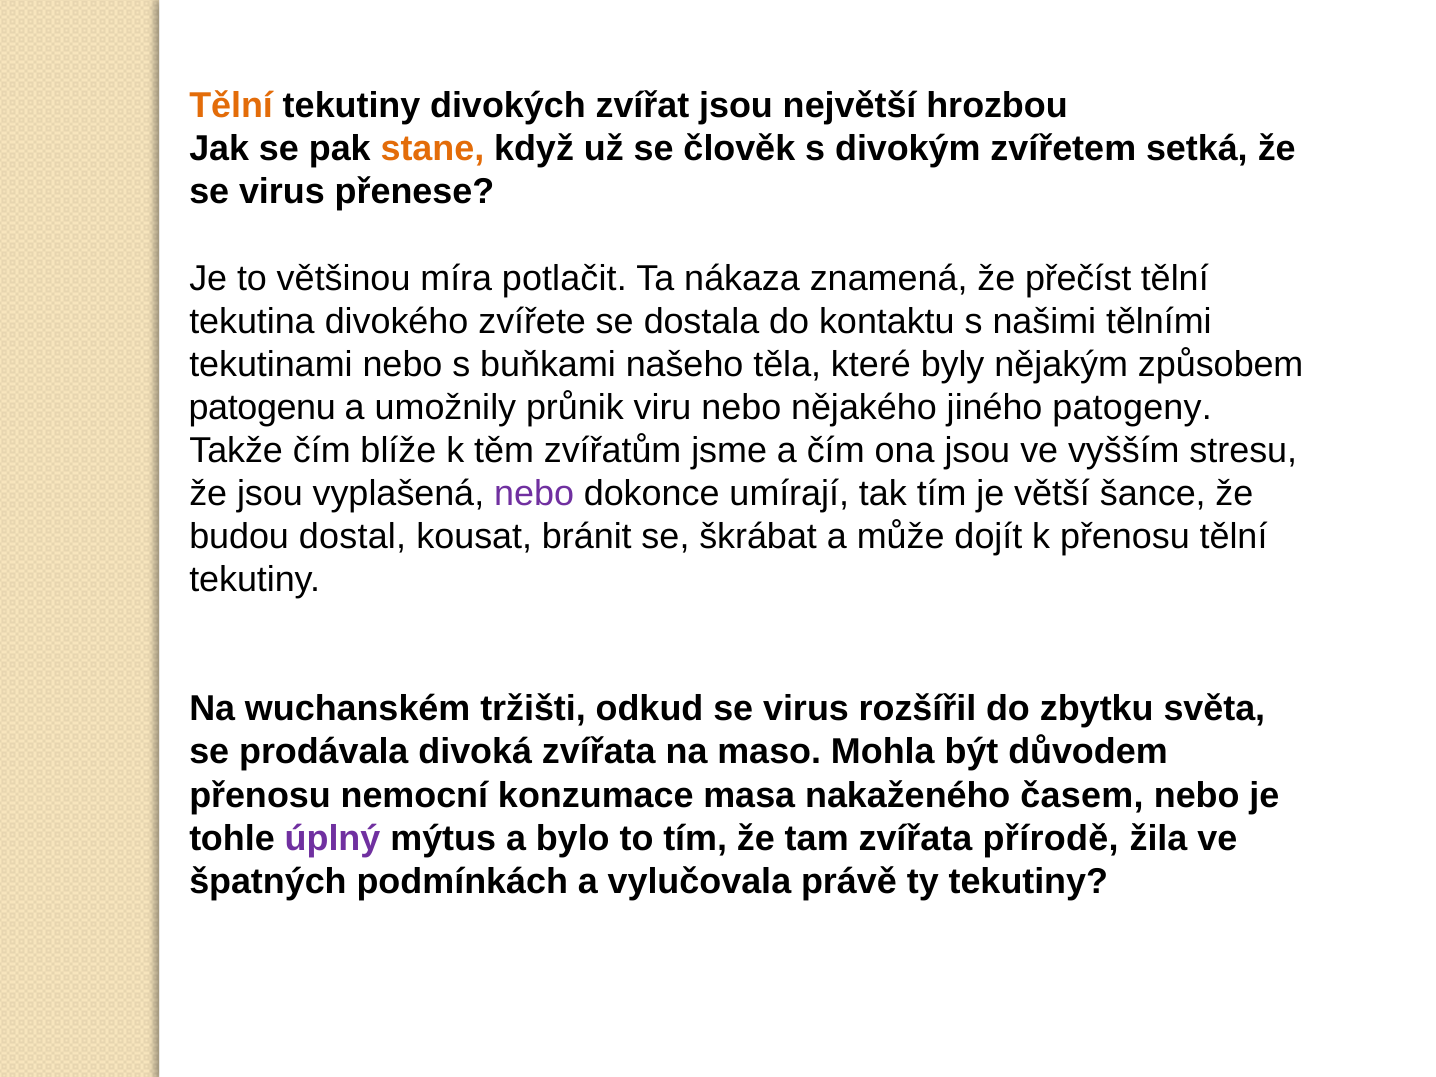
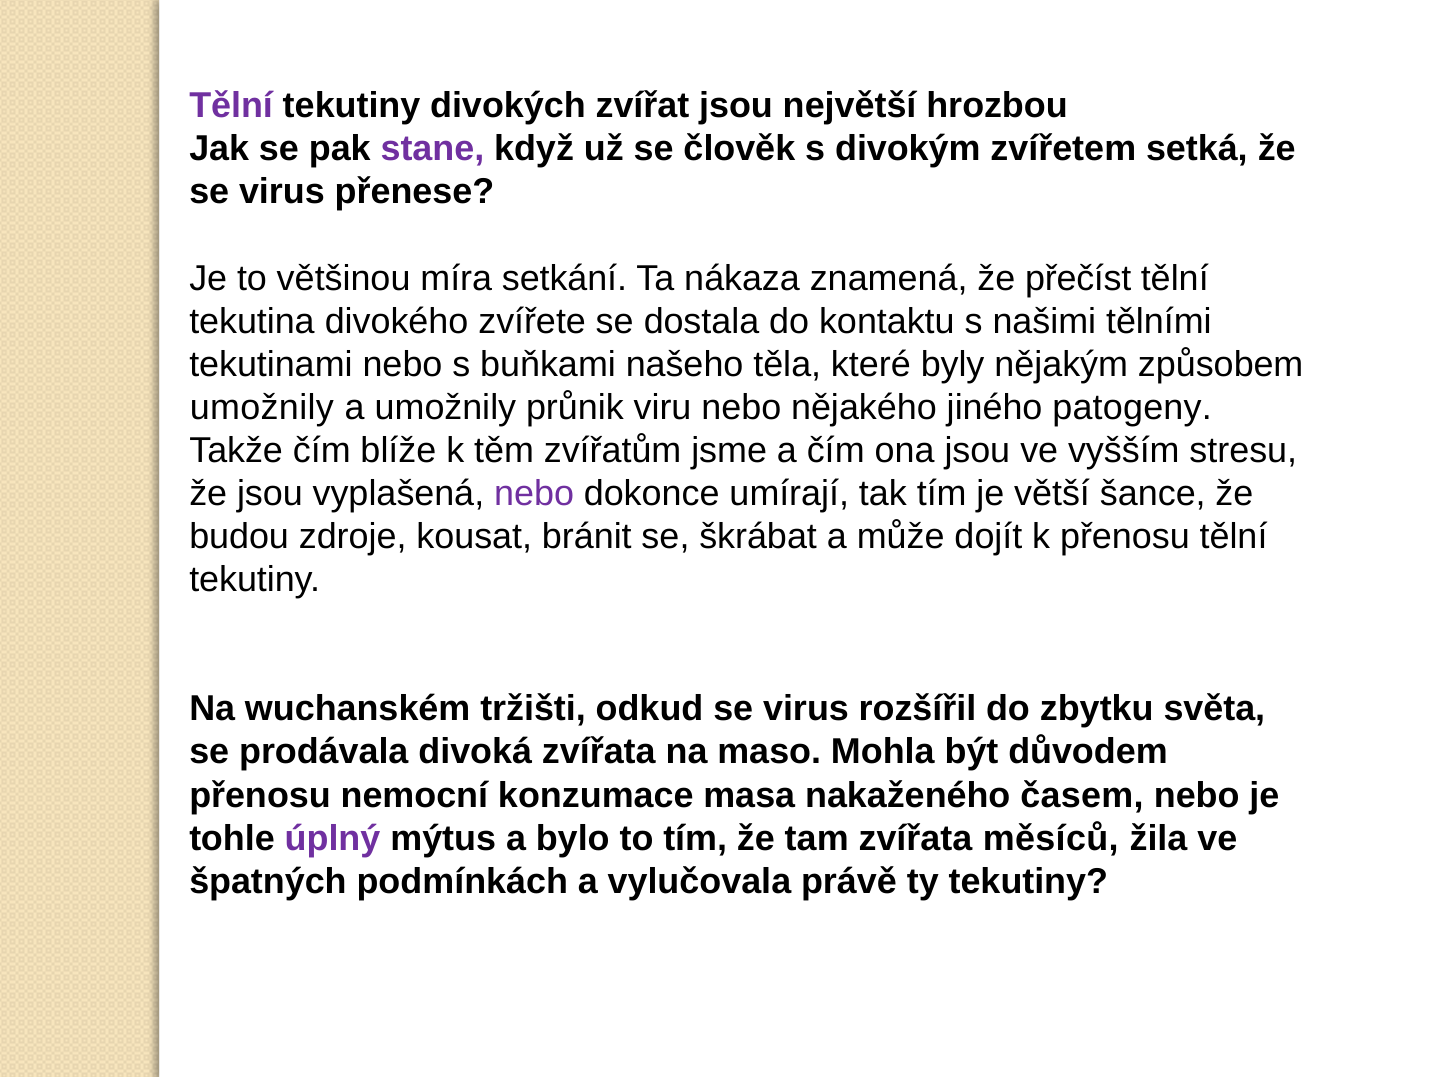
Tělní colour: orange -> purple (231, 106)
stane colour: orange -> purple (432, 149)
potlačit: potlačit -> setkání (564, 278)
patogenu: patogenu -> umožnily (262, 407)
dostal: dostal -> zdroje (353, 537)
přírodě: přírodě -> měsíců (1051, 838)
